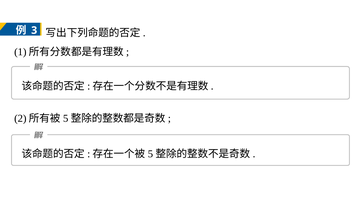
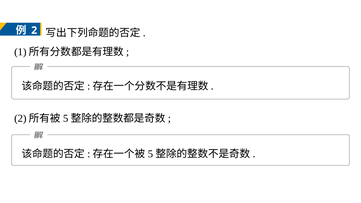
3: 3 -> 2 (34, 30)
